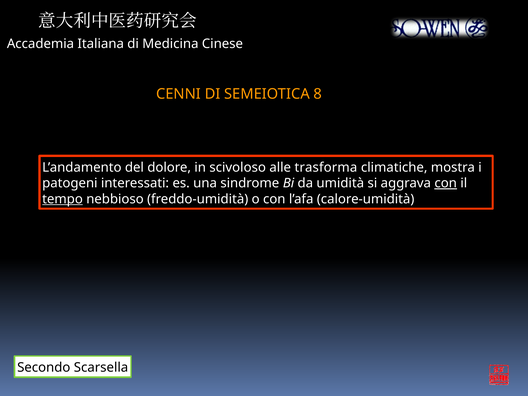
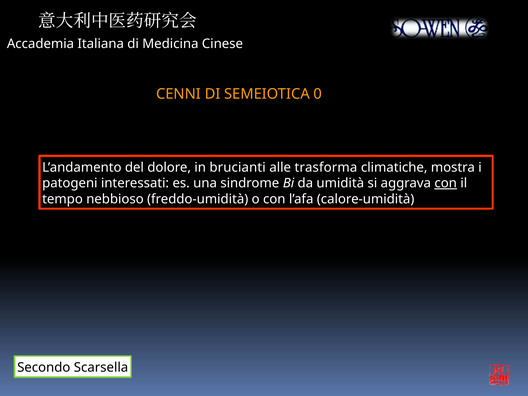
8: 8 -> 0 (318, 94)
scivoloso: scivoloso -> brucianti (238, 167)
tempo underline: present -> none (63, 199)
